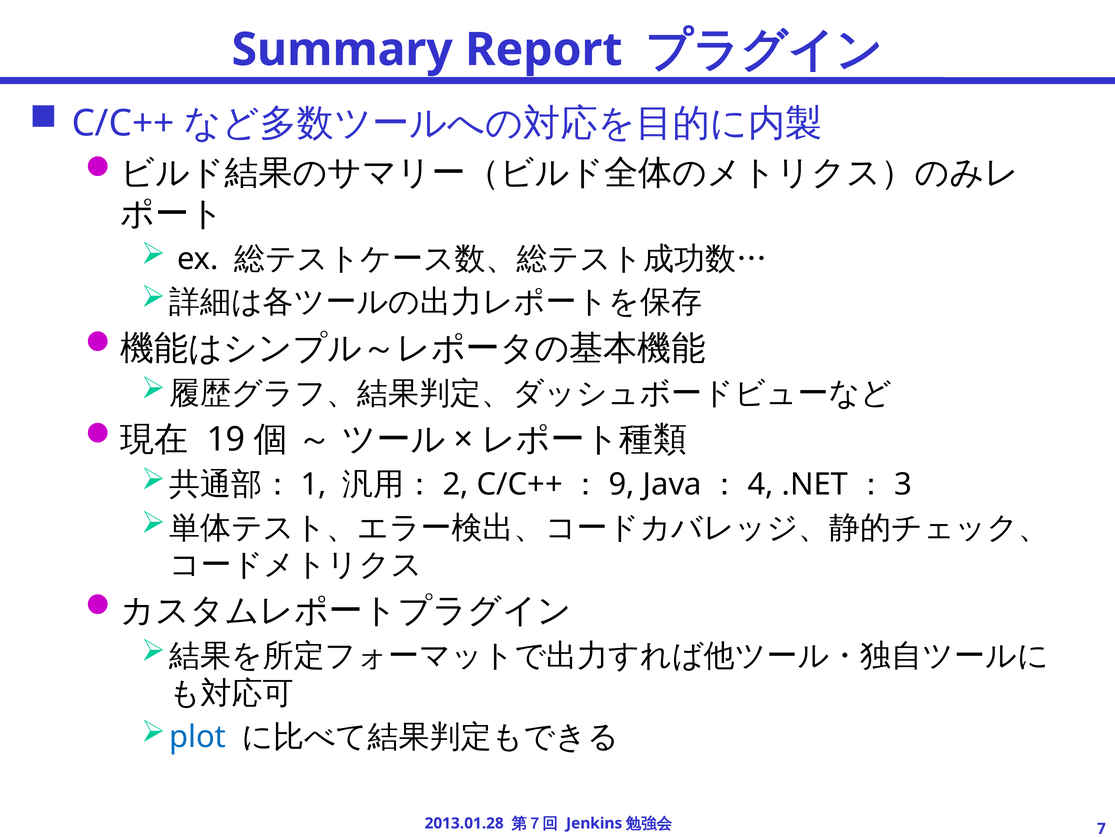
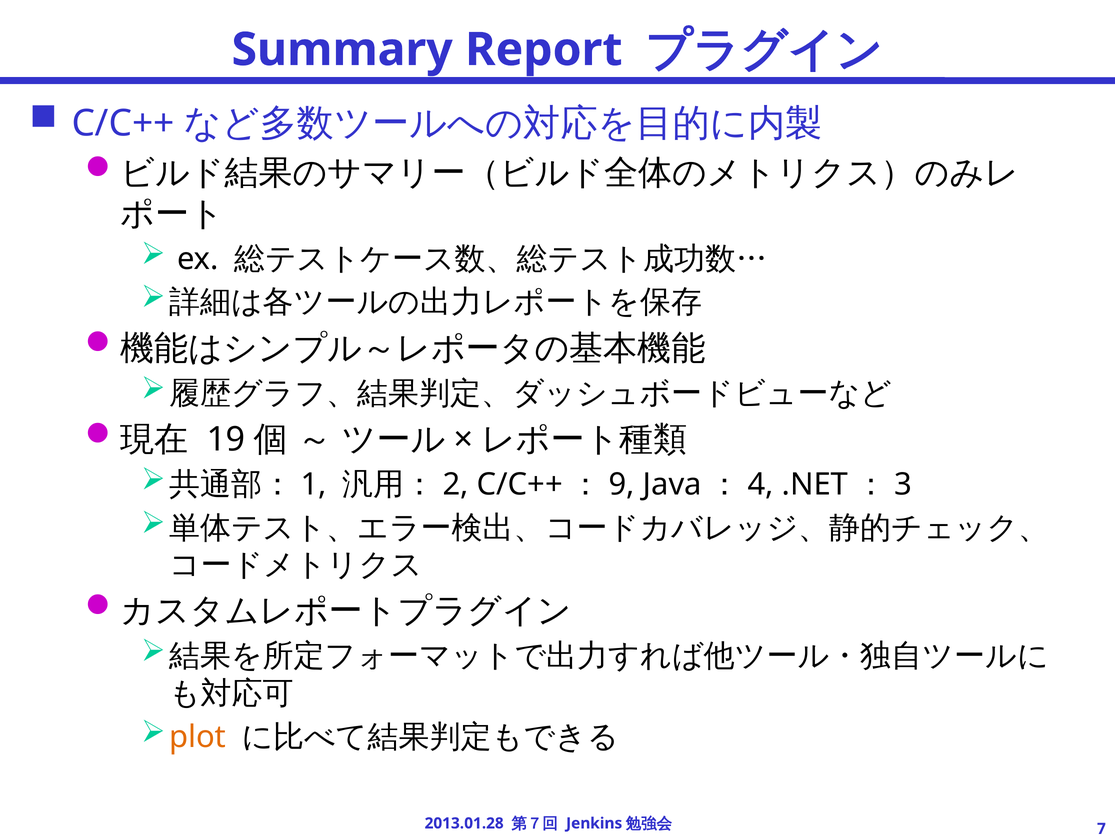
plot colour: blue -> orange (198, 736)
